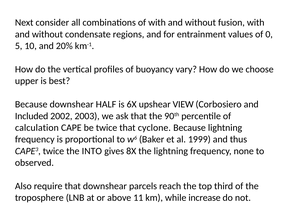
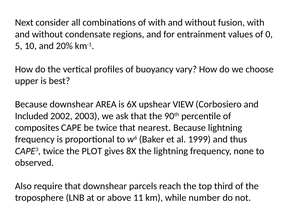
HALF: HALF -> AREA (106, 104)
calculation: calculation -> composites (37, 127)
cyclone: cyclone -> nearest (154, 127)
INTO: INTO -> PLOT (92, 151)
increase: increase -> number (204, 197)
